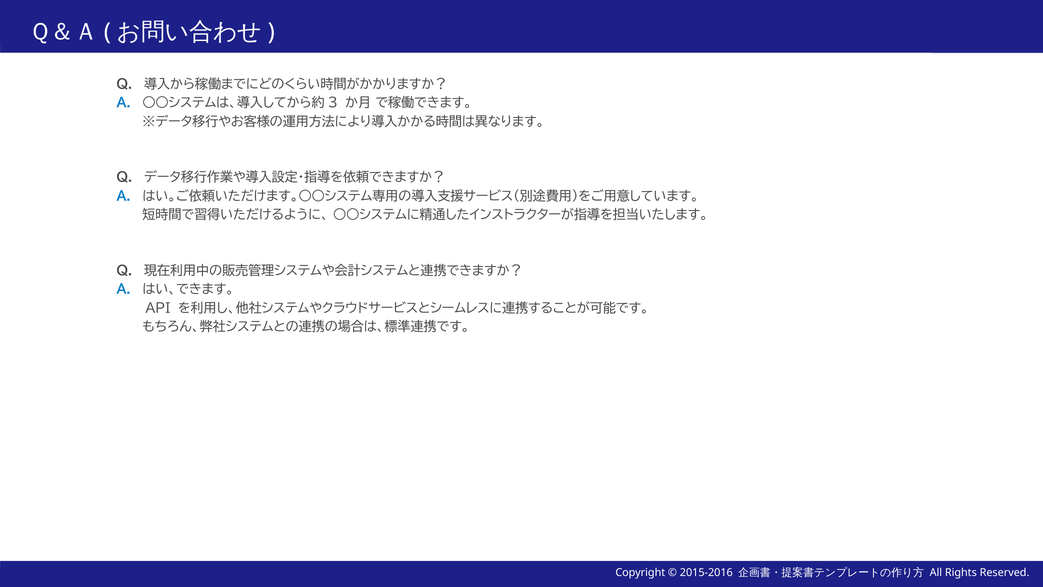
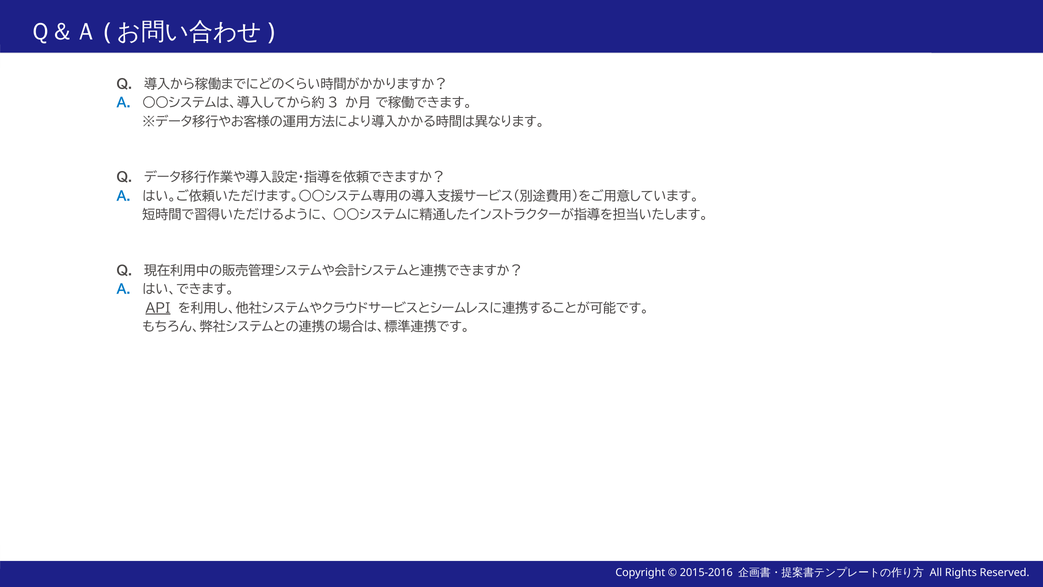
API underline: none -> present (158, 308)
